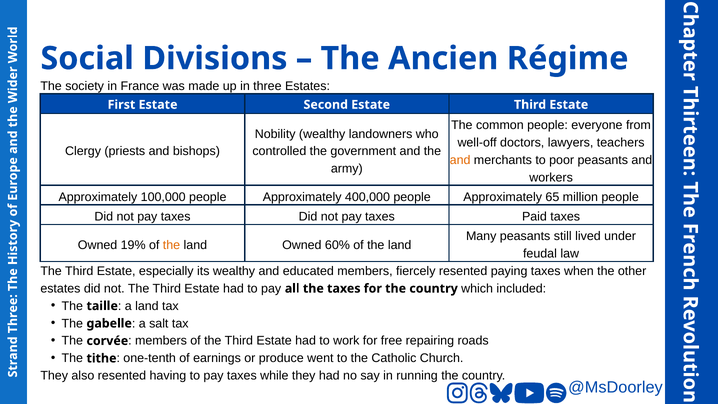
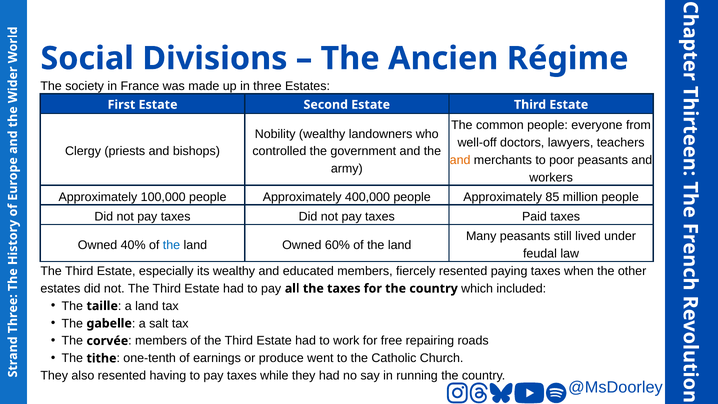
65: 65 -> 85 (552, 197)
19%: 19% -> 40% (133, 245)
the colour: orange -> blue (172, 245)
